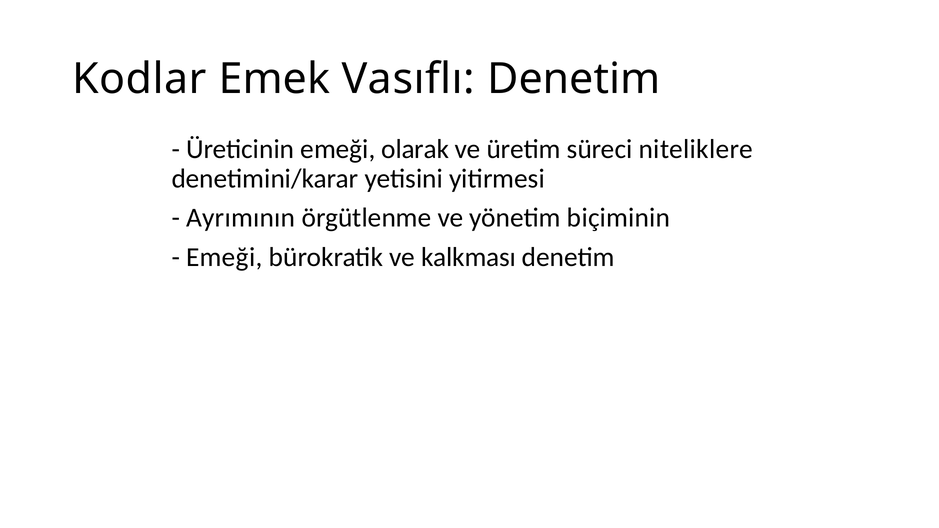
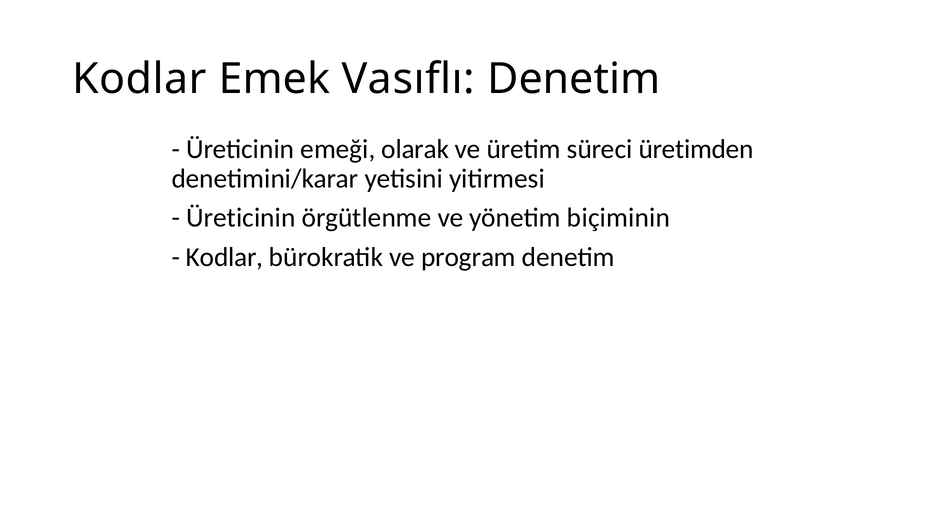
niteliklere: niteliklere -> üretimden (696, 149)
Ayrımının: Ayrımının -> Üreticinin (241, 218)
Emeği: Emeği -> Kodlar (225, 257)
kalkması: kalkması -> program (469, 257)
